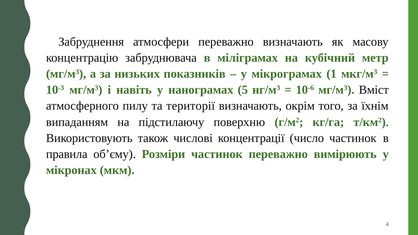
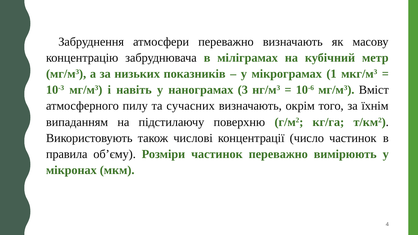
5: 5 -> 3 (243, 90)
території: території -> сучасних (191, 106)
